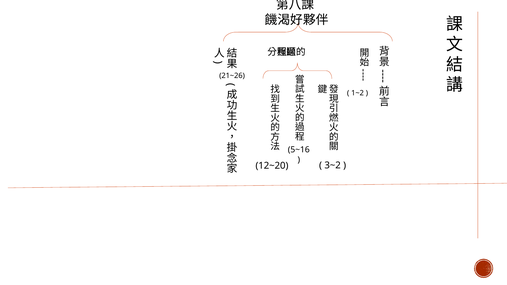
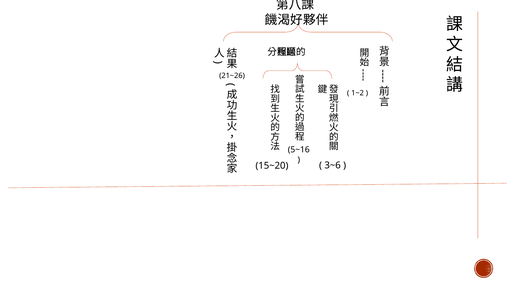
3~2: 3~2 -> 3~6 (333, 165)
12~20: 12~20 -> 15~20 (272, 166)
